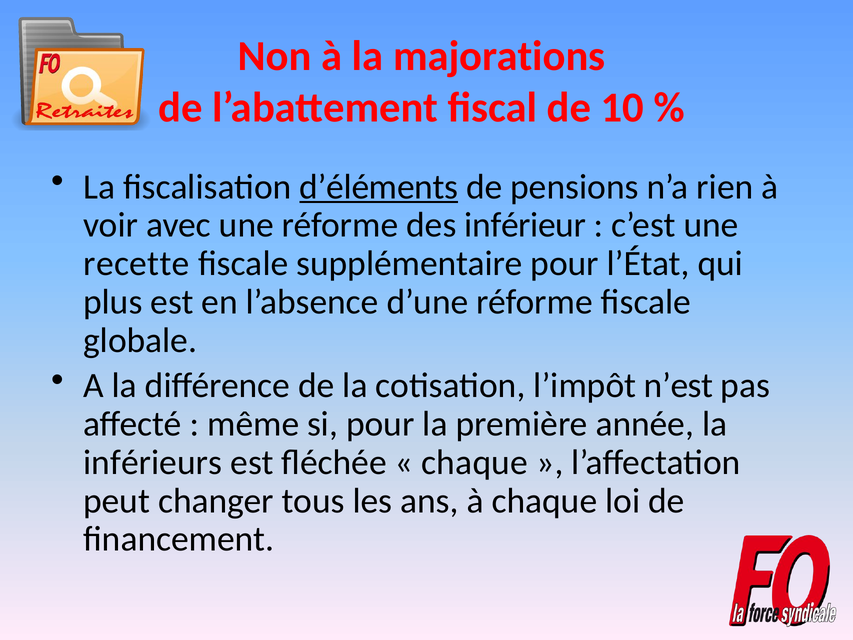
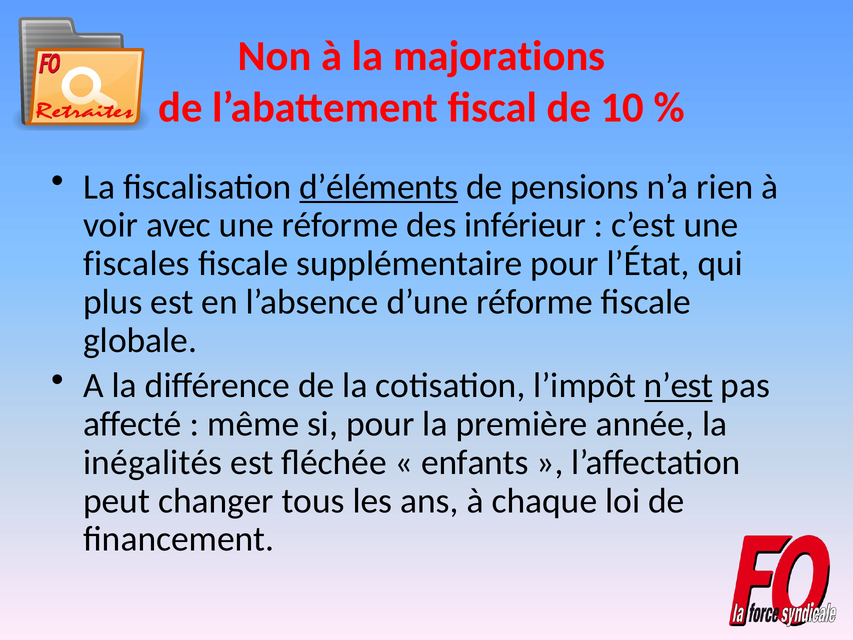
recette: recette -> fiscales (137, 263)
n’est underline: none -> present (679, 385)
inférieurs: inférieurs -> inégalités (153, 462)
chaque: chaque -> enfants (475, 462)
